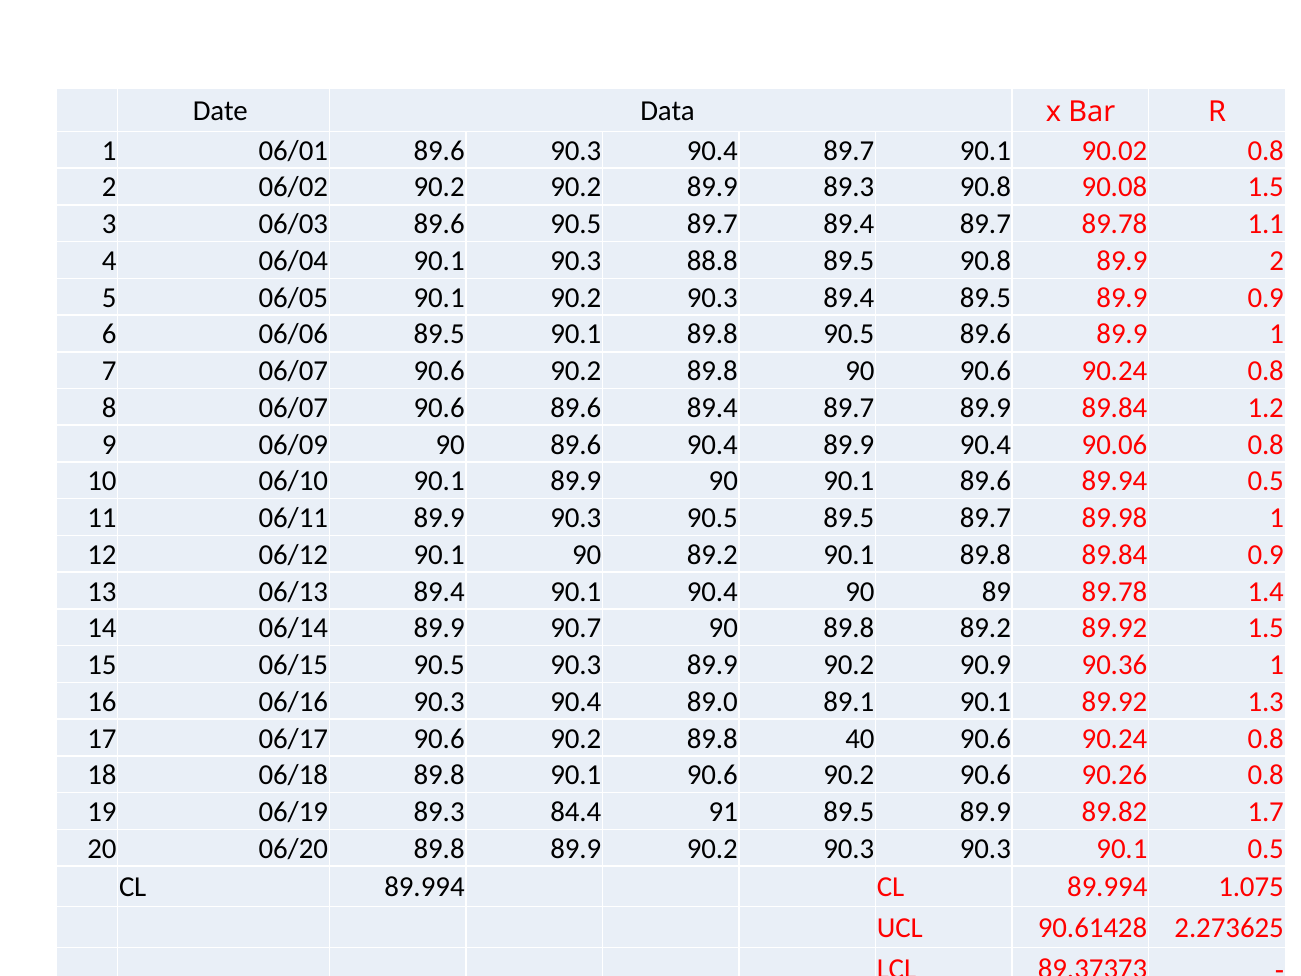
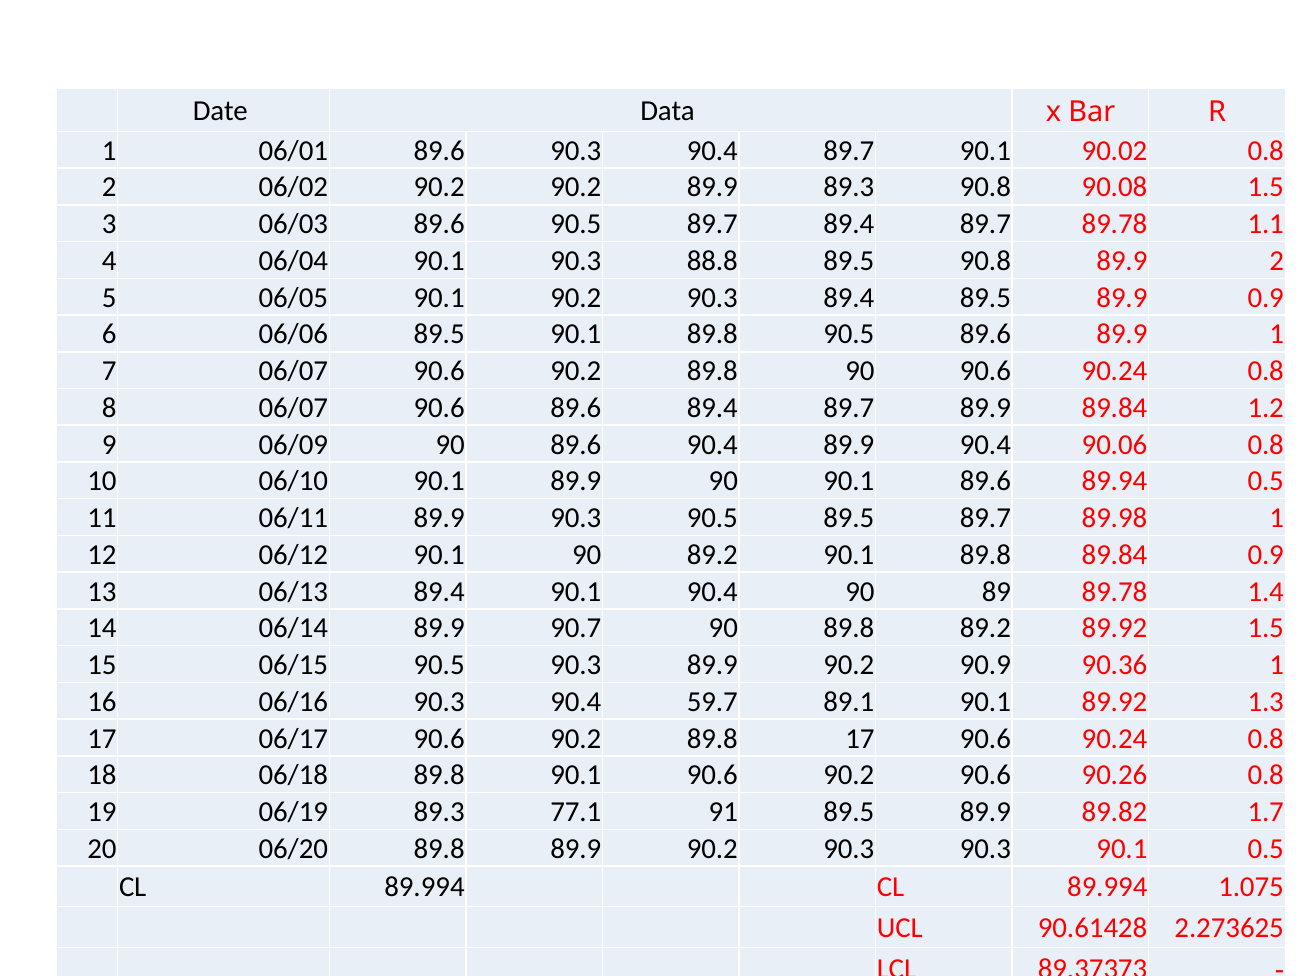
89.0: 89.0 -> 59.7 (712, 702)
89.8 40: 40 -> 17 (860, 738)
84.4: 84.4 -> 77.1 (576, 812)
